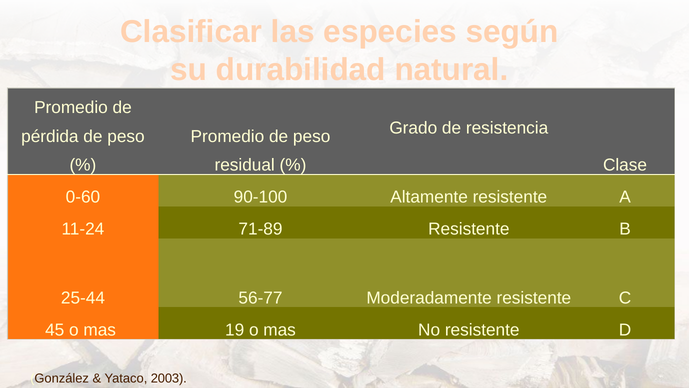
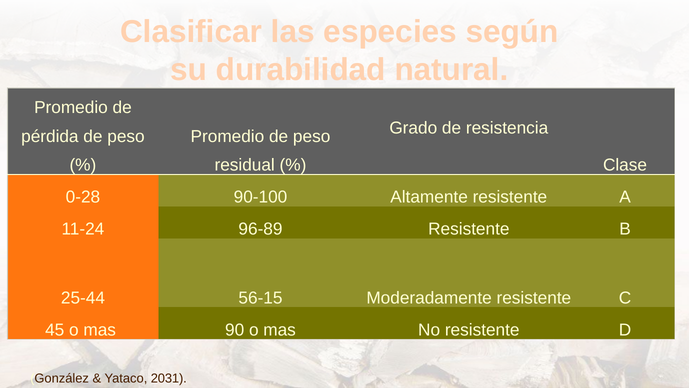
0-60: 0-60 -> 0-28 (83, 197)
71-89: 71-89 -> 96-89 (261, 229)
56-77: 56-77 -> 56-15 (261, 298)
19: 19 -> 90 (235, 330)
2003: 2003 -> 2031 (169, 378)
